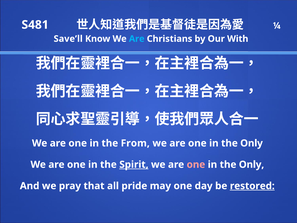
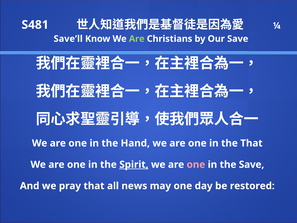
Are colour: light blue -> light green (137, 39)
Our With: With -> Save (238, 39)
From: From -> Hand (135, 143)
Only: Only -> That (251, 143)
Only: Only -> Save (251, 164)
pride: pride -> news (134, 186)
restored underline: present -> none (252, 186)
